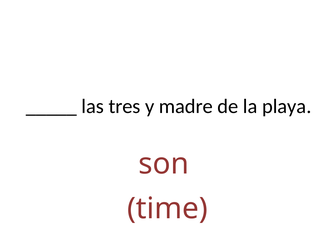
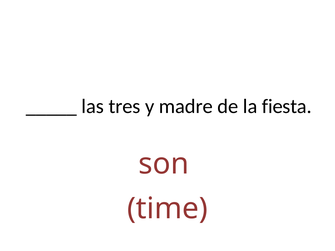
playa: playa -> fiesta (287, 107)
